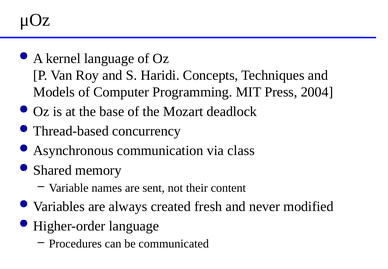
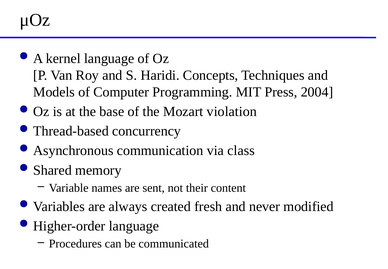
deadlock: deadlock -> violation (232, 111)
